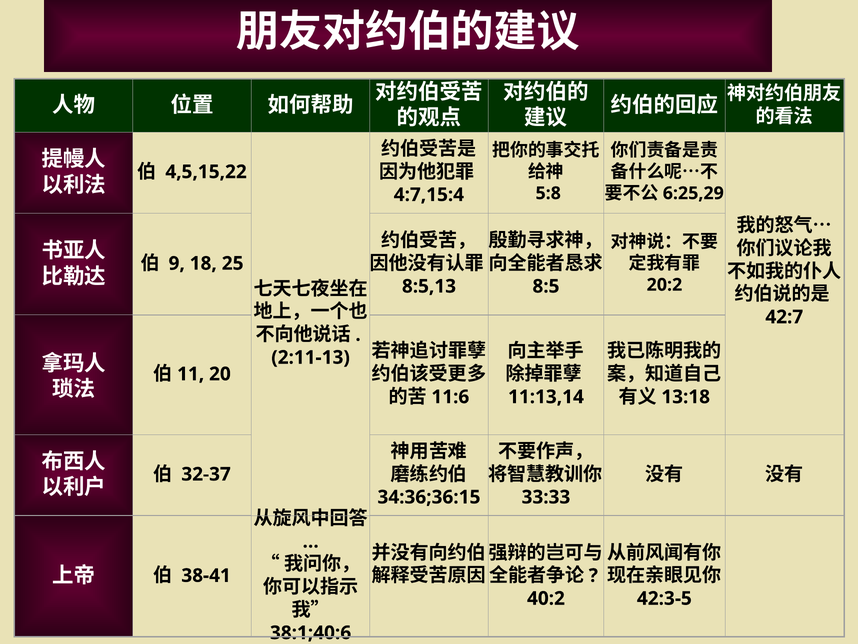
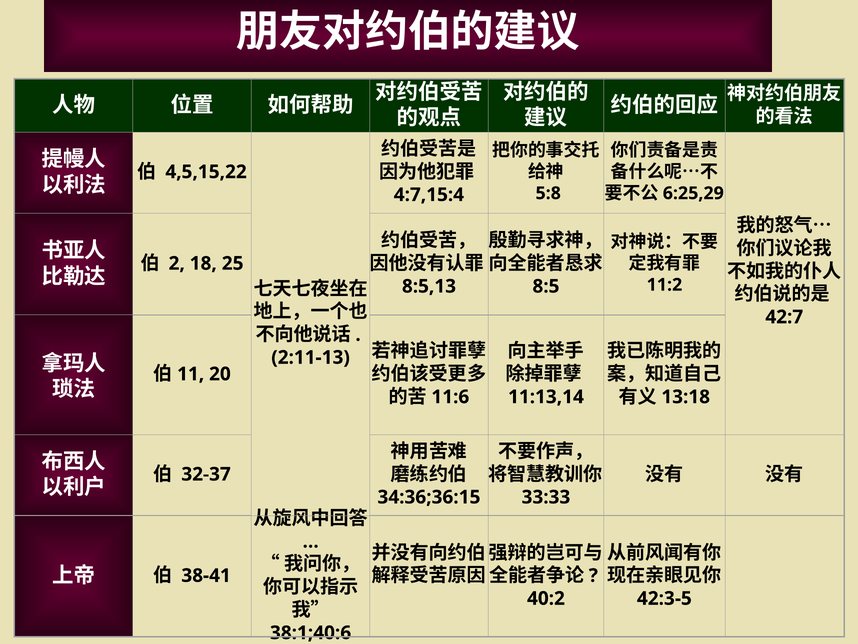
9: 9 -> 2 (177, 263)
20:2: 20:2 -> 11:2 (664, 285)
